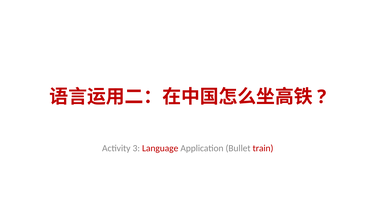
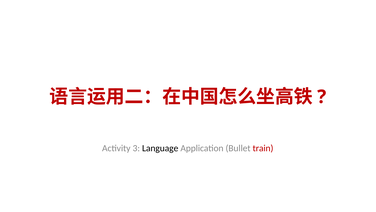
Language colour: red -> black (160, 148)
